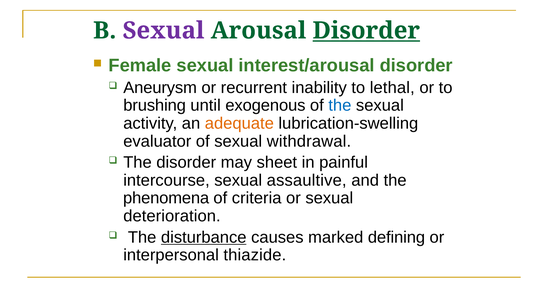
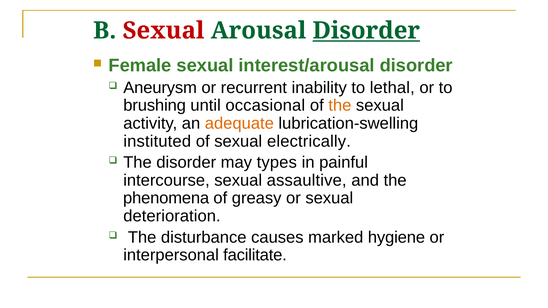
Sexual colour: purple -> red (163, 31)
exogenous: exogenous -> occasional (265, 106)
the colour: blue -> orange (340, 106)
evaluator: evaluator -> instituted (157, 141)
withdrawal: withdrawal -> electrically (309, 141)
sheet: sheet -> types (277, 163)
criteria: criteria -> greasy (257, 198)
disturbance underline: present -> none (204, 237)
defining: defining -> hygiene (396, 237)
thiazide: thiazide -> facilitate (255, 255)
